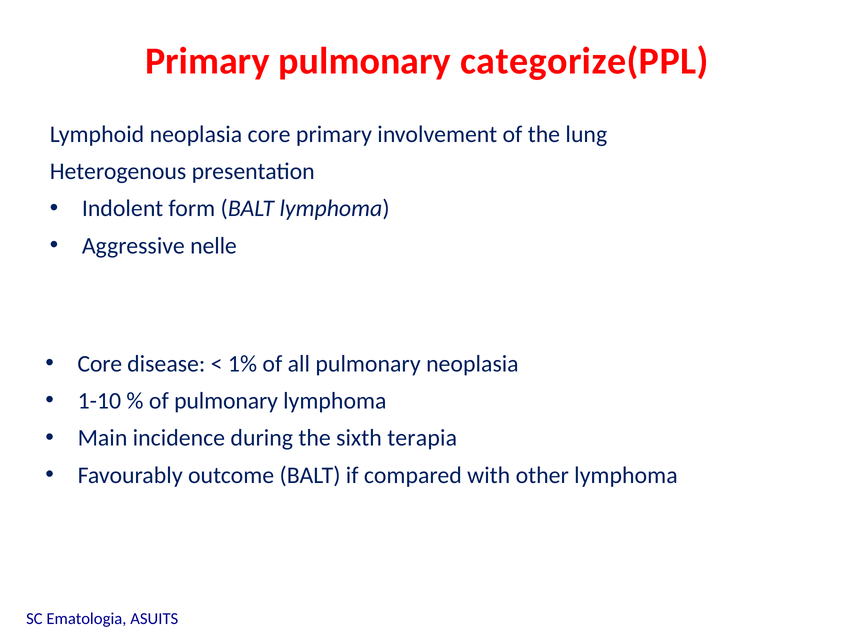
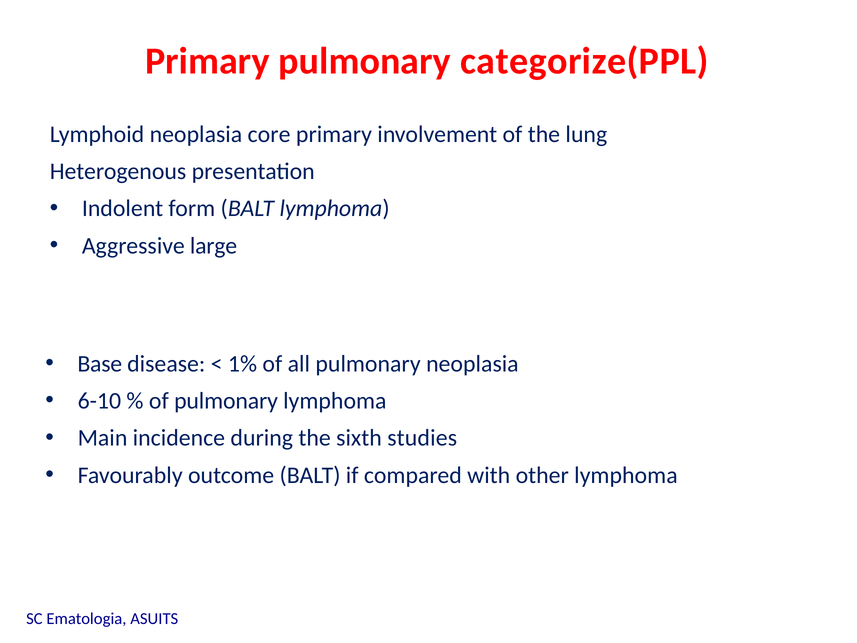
nelle: nelle -> large (214, 246)
Core: Core -> Base (100, 364)
1-10: 1-10 -> 6-10 (99, 401)
terapia: terapia -> studies (422, 438)
